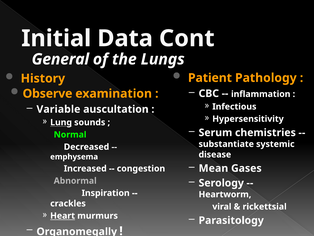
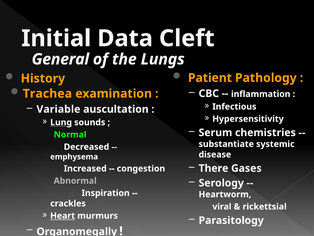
Cont: Cont -> Cleft (187, 38)
Observe: Observe -> Trachea (47, 93)
Mean: Mean -> There (214, 168)
